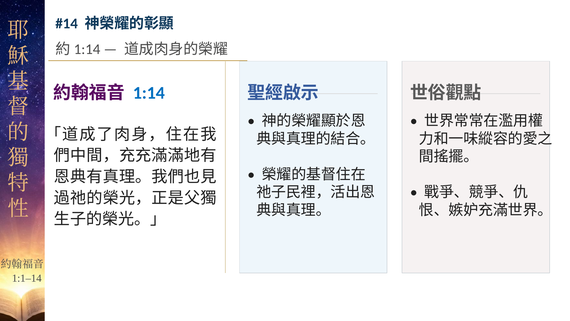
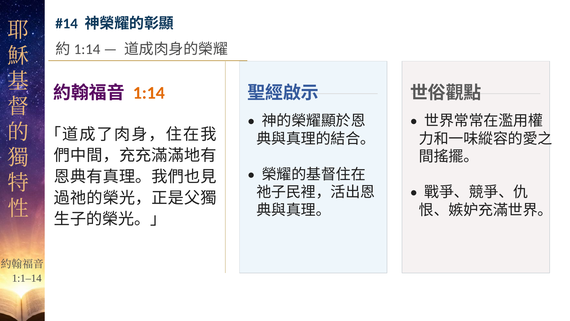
1:14 colour: blue -> orange (149, 93)
